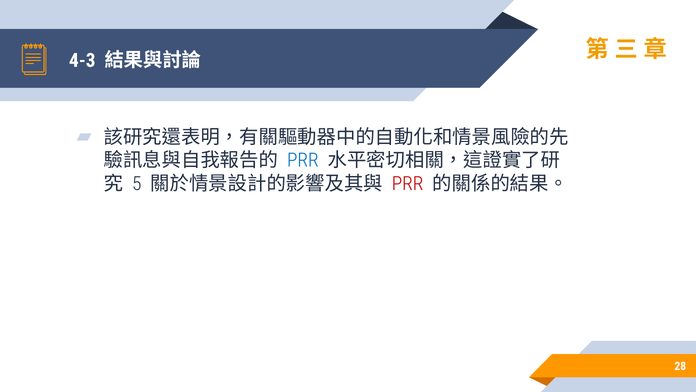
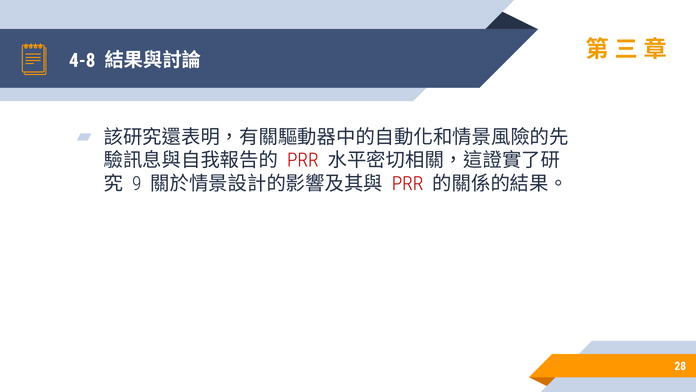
4-3: 4-3 -> 4-8 (82, 60)
PRR colour: blue -> red (303, 160)
5: 5 -> 9 (137, 183)
